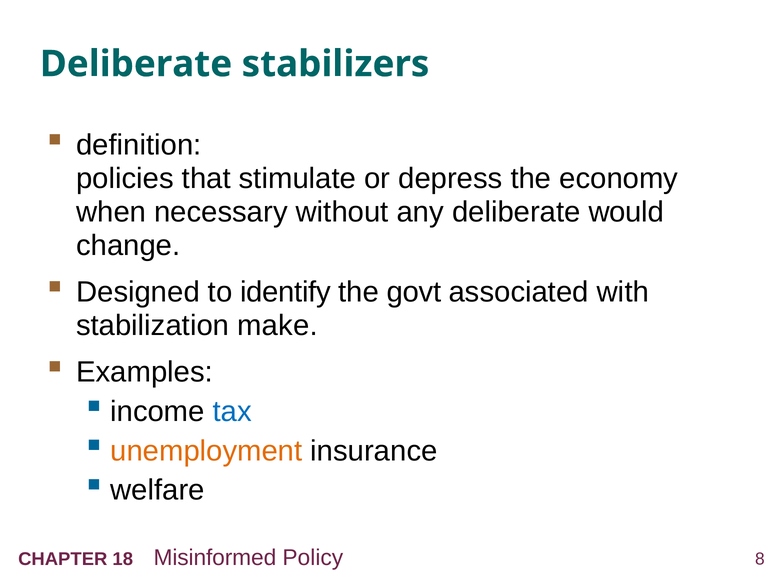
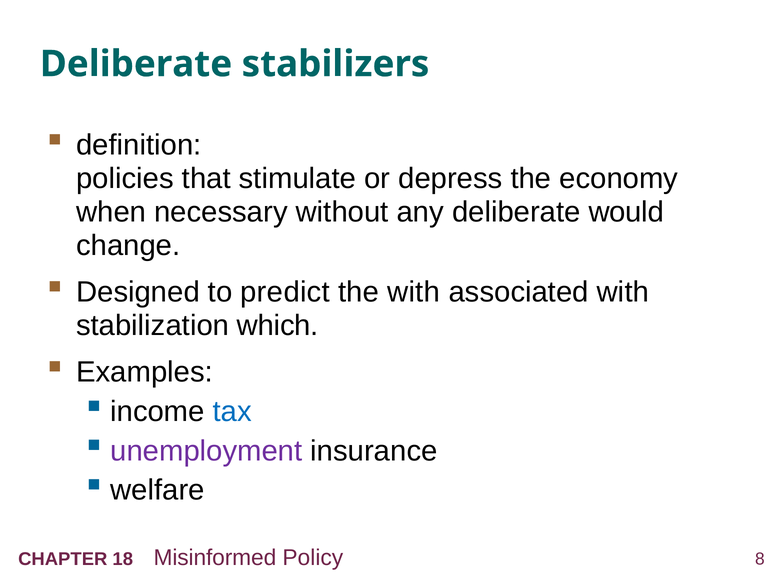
identify: identify -> predict (285, 292)
the govt: govt -> with (414, 292)
make: make -> which (278, 325)
unemployment colour: orange -> purple (206, 451)
